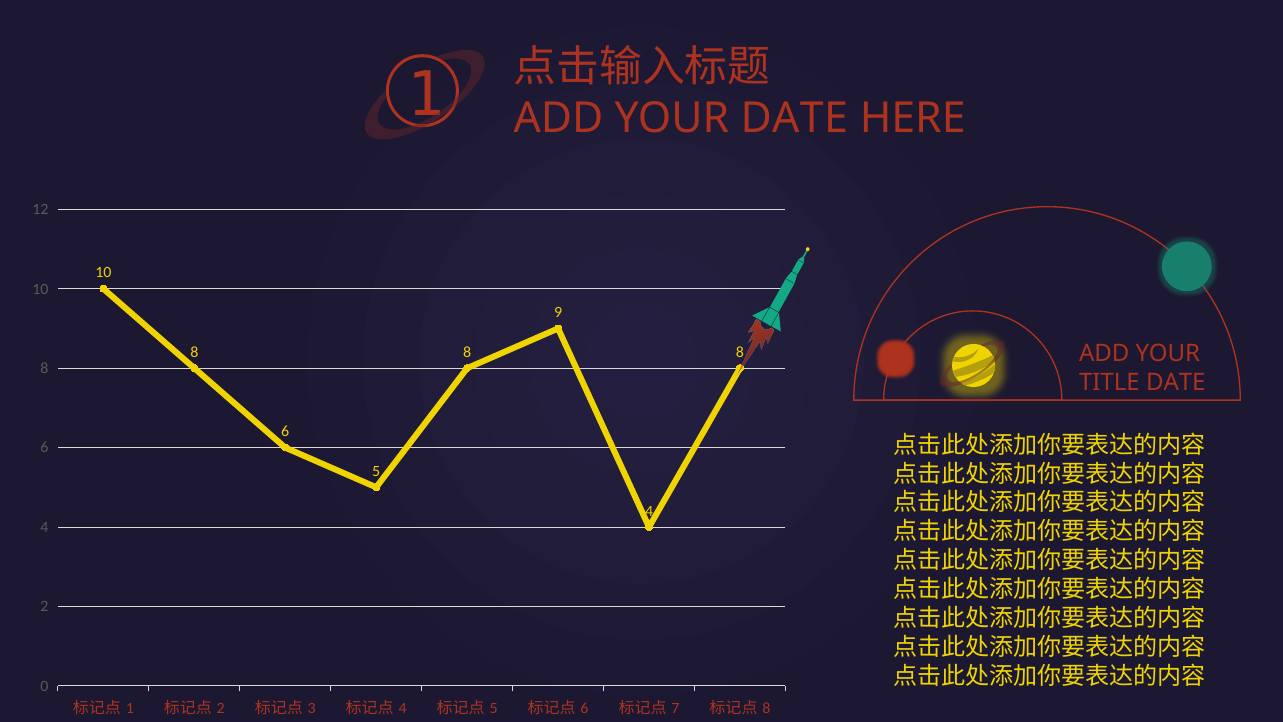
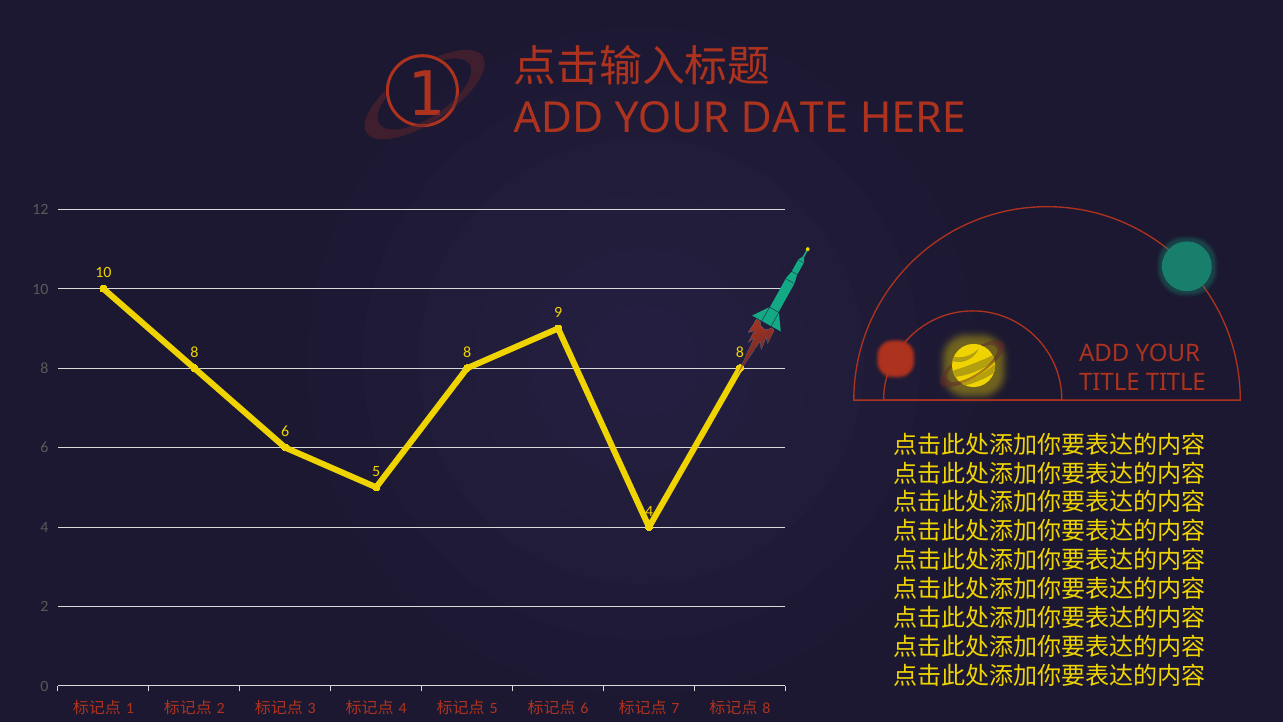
TITLE DATE: DATE -> TITLE (1176, 382)
